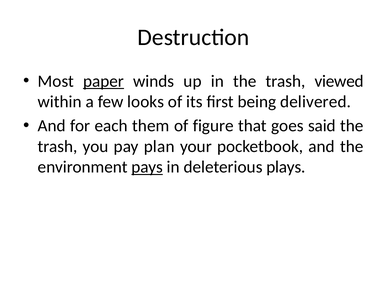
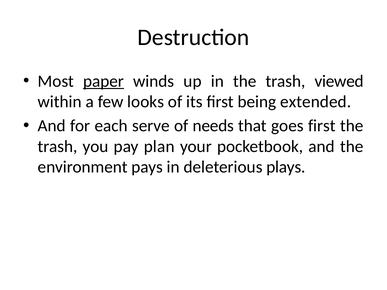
delivered: delivered -> extended (316, 102)
them: them -> serve (151, 126)
figure: figure -> needs (213, 126)
goes said: said -> first (322, 126)
pays underline: present -> none (147, 167)
